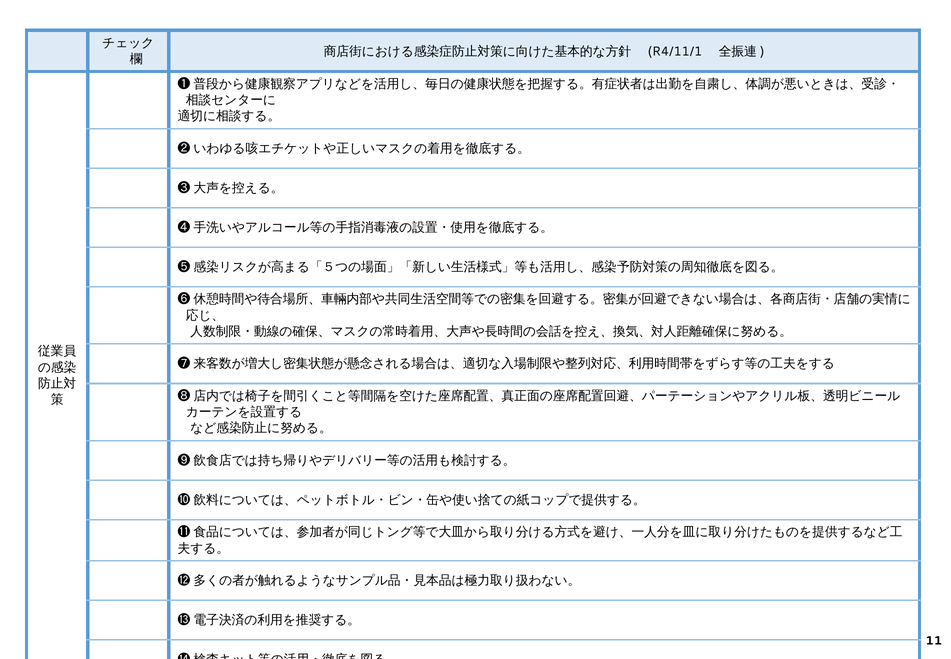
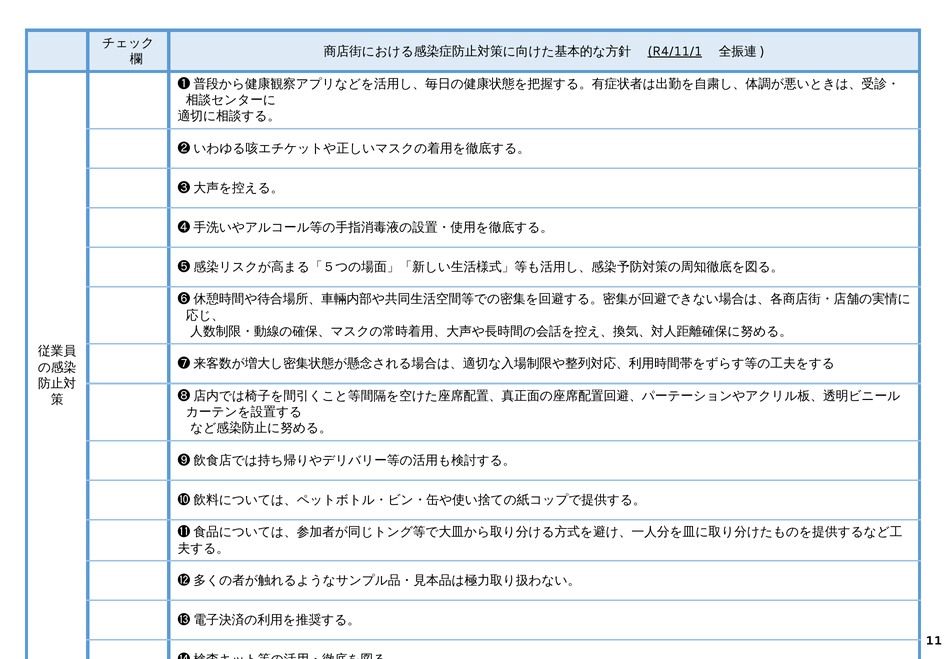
R4/11/1 underline: none -> present (675, 51)
